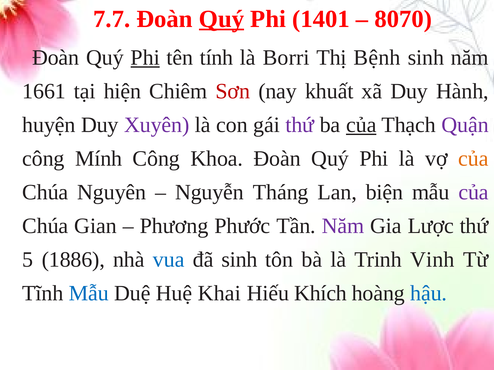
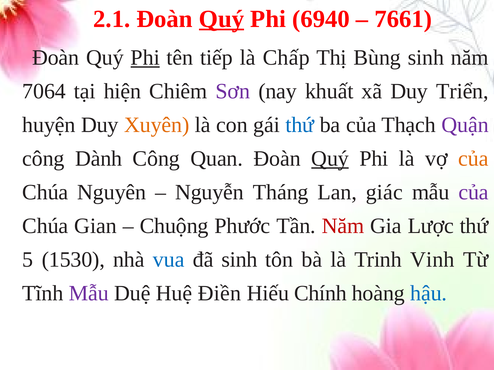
7.7: 7.7 -> 2.1 (112, 19)
1401: 1401 -> 6940 (321, 19)
8070: 8070 -> 7661 (403, 19)
tính: tính -> tiếp (216, 58)
Borri: Borri -> Chấp (286, 58)
Bệnh: Bệnh -> Bùng (377, 58)
1661: 1661 -> 7064 (44, 91)
Sơn colour: red -> purple (233, 91)
Hành: Hành -> Triển (462, 91)
Xuyên colour: purple -> orange (157, 125)
thứ colour: purple -> blue (300, 125)
của underline: present -> none (361, 125)
Mính: Mính -> Dành (99, 159)
Khoa: Khoa -> Quan (217, 159)
Quý underline: none -> present (330, 159)
biện: biện -> giác (384, 193)
Phương: Phương -> Chuộng (174, 226)
Năm colour: purple -> red (343, 226)
1886: 1886 -> 1530 (73, 260)
Mẫu colour: blue -> purple (89, 294)
Khai: Khai -> Điền (219, 294)
Khích: Khích -> Chính (321, 294)
